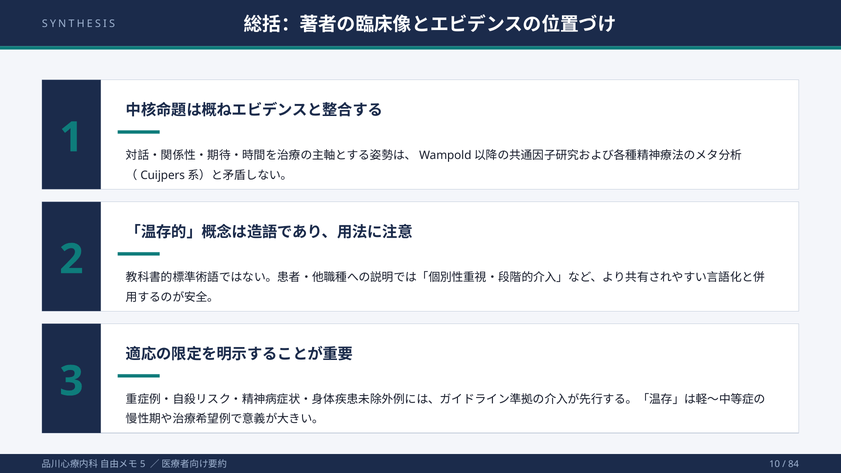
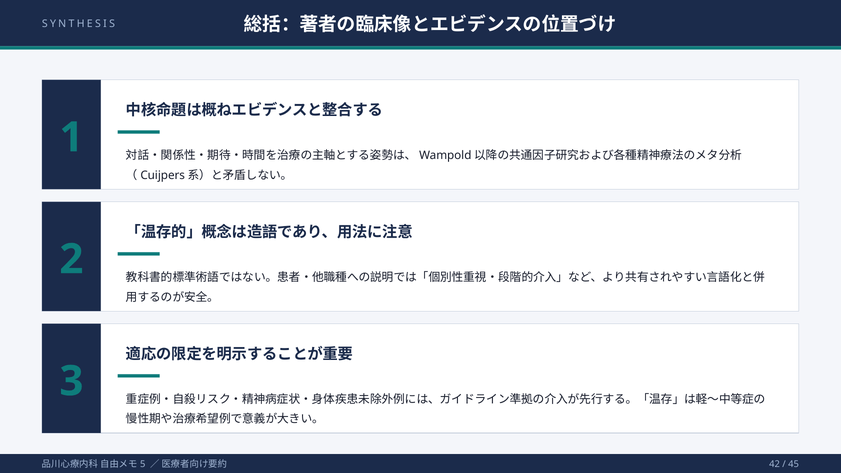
10: 10 -> 42 (775, 464)
84: 84 -> 45 (794, 464)
